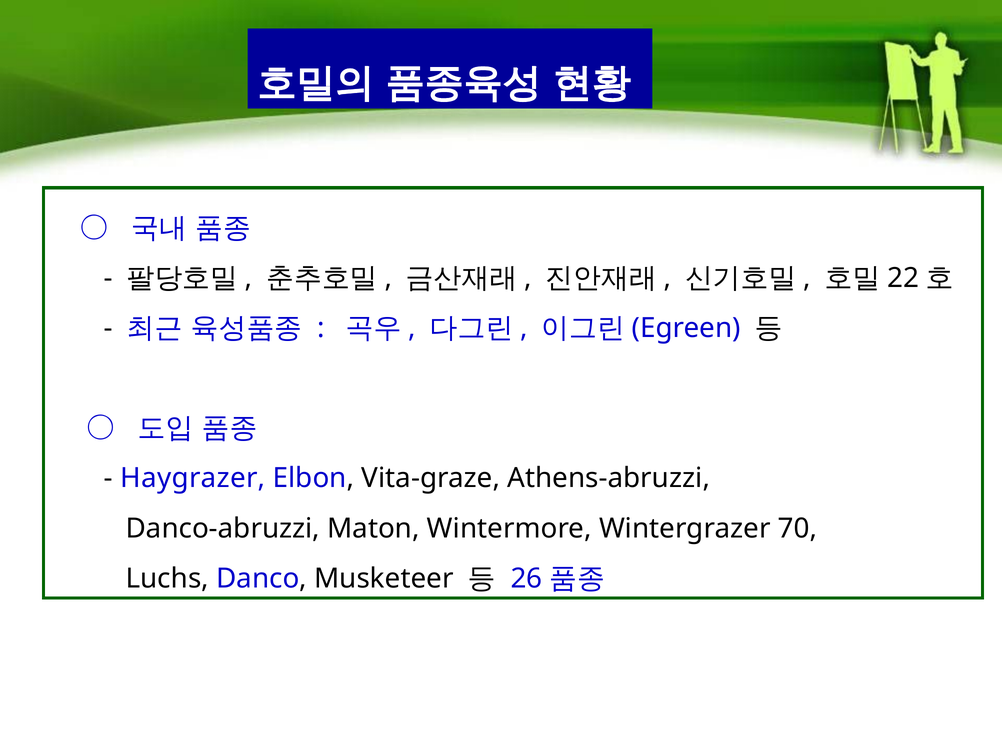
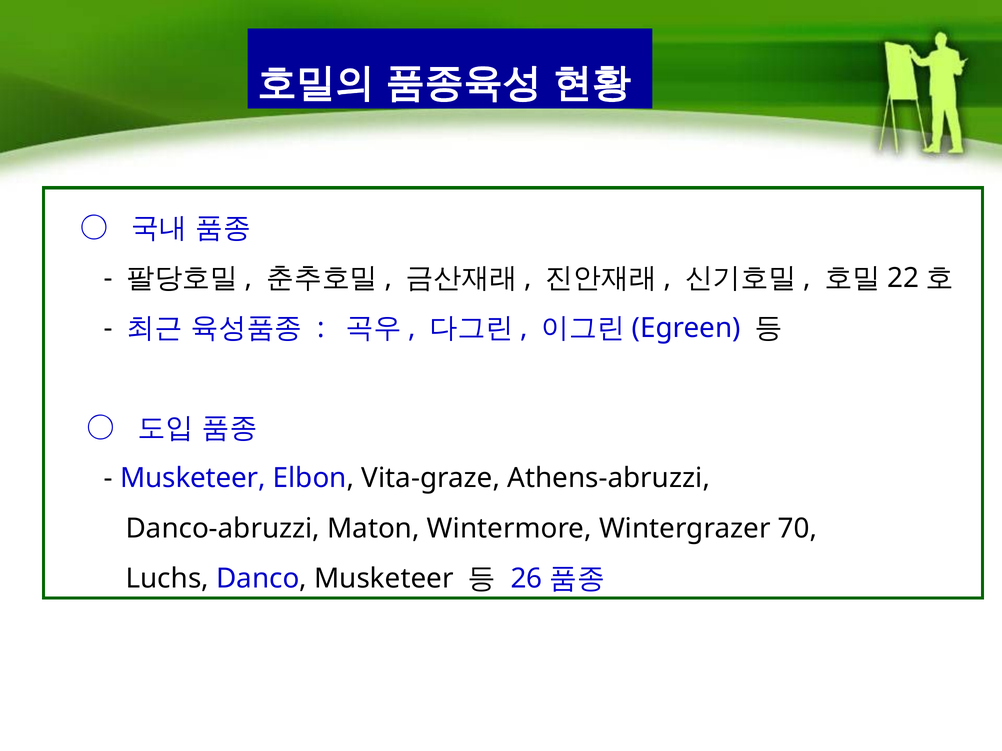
Haygrazer: Haygrazer -> Musketeer (193, 479)
